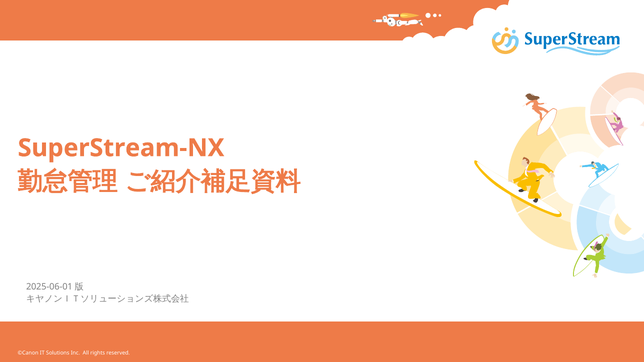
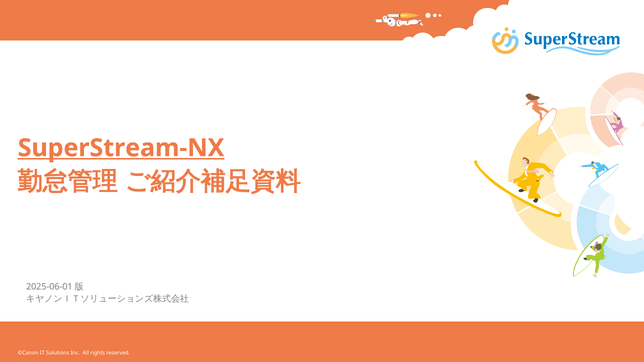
SuperStream-NX underline: none -> present (121, 148)
